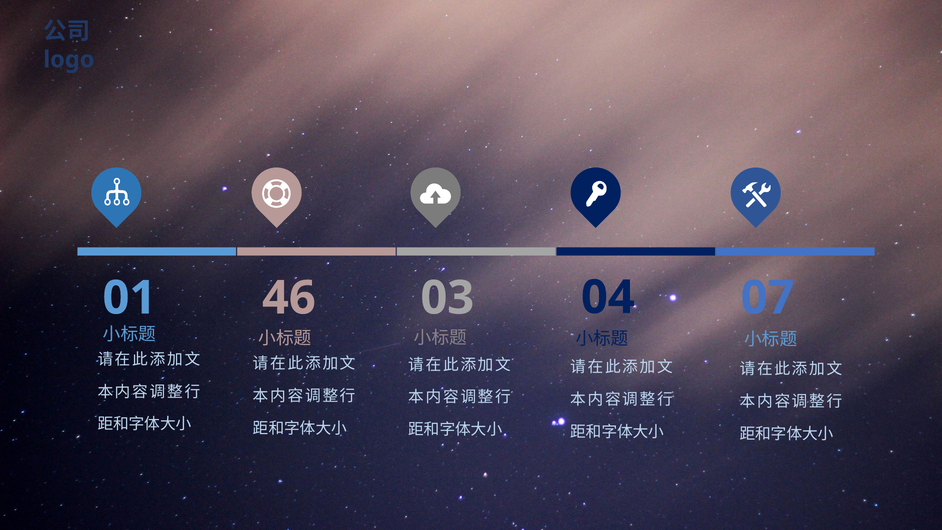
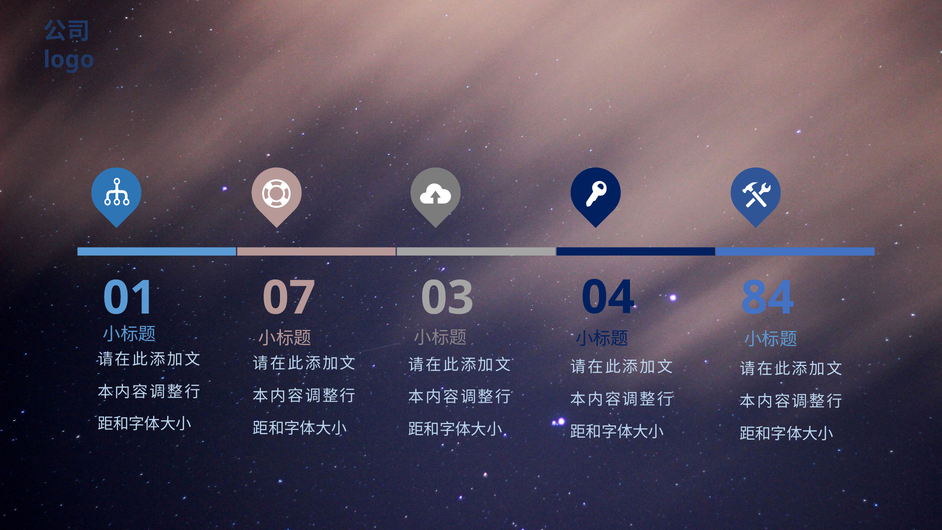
46: 46 -> 07 (289, 298)
07: 07 -> 84 (768, 298)
